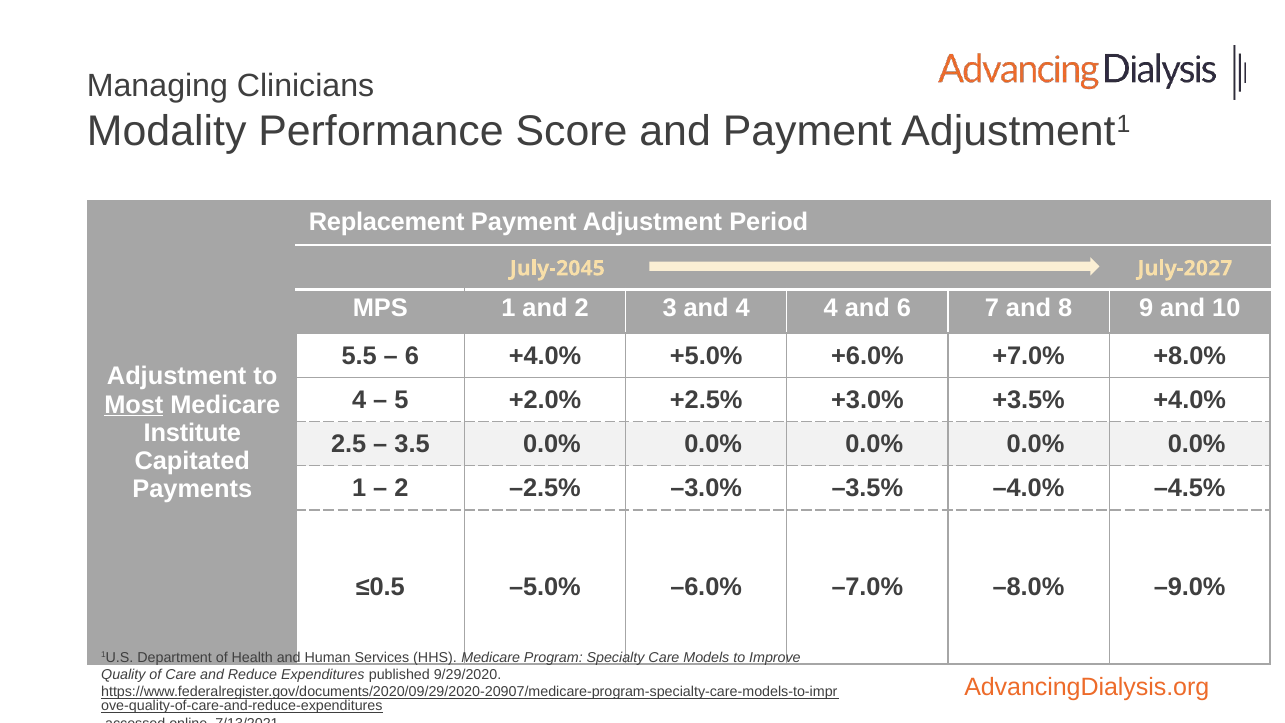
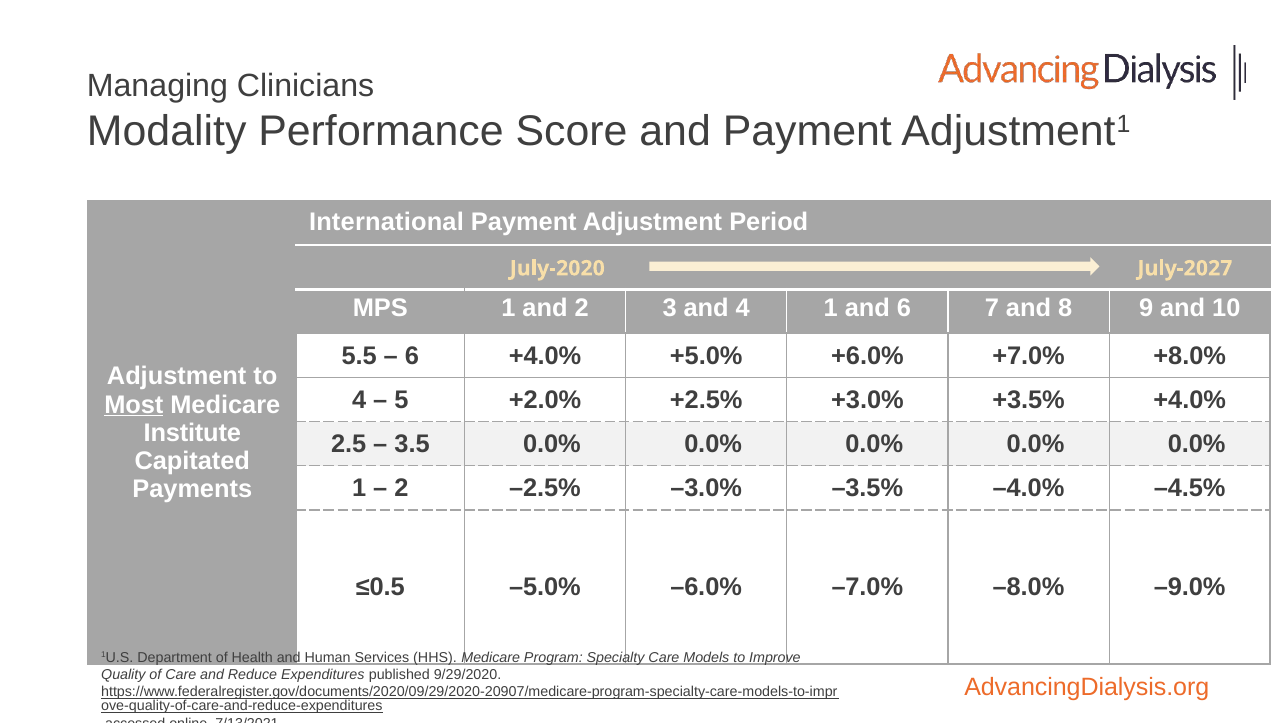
Replacement: Replacement -> International (386, 222)
July-2045: July-2045 -> July-2020 (557, 268)
4 4: 4 -> 1 (831, 309)
